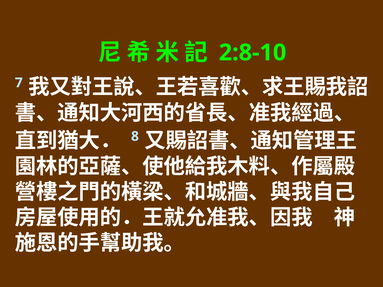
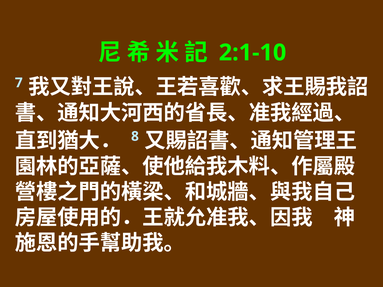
2:8-10: 2:8-10 -> 2:1-10 (253, 53)
